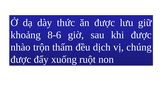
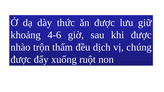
8-6: 8-6 -> 4-6 (54, 35)
